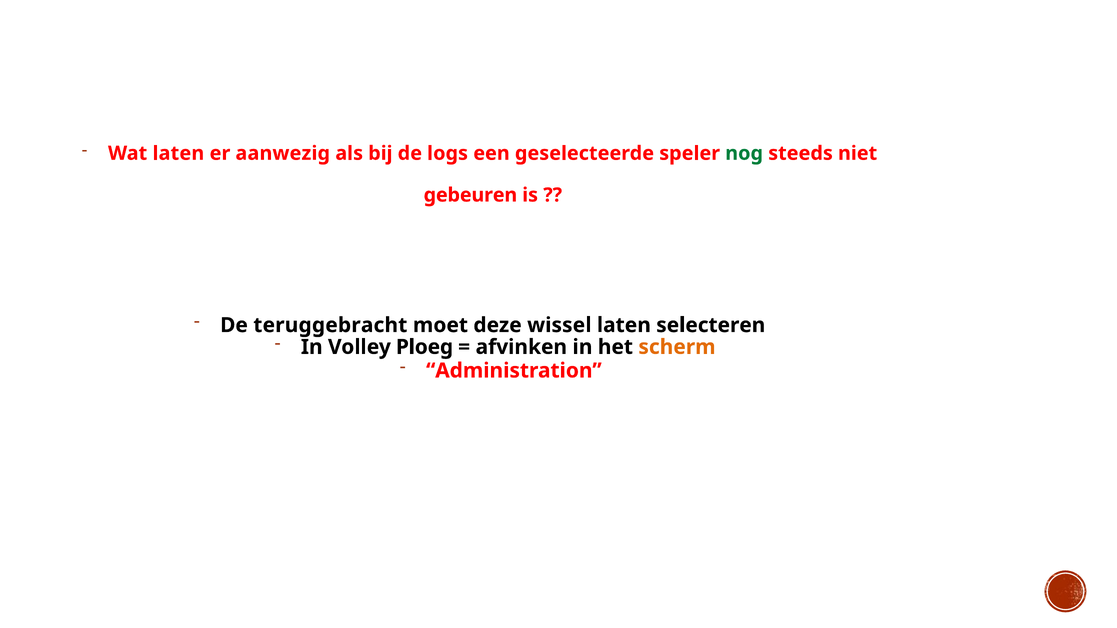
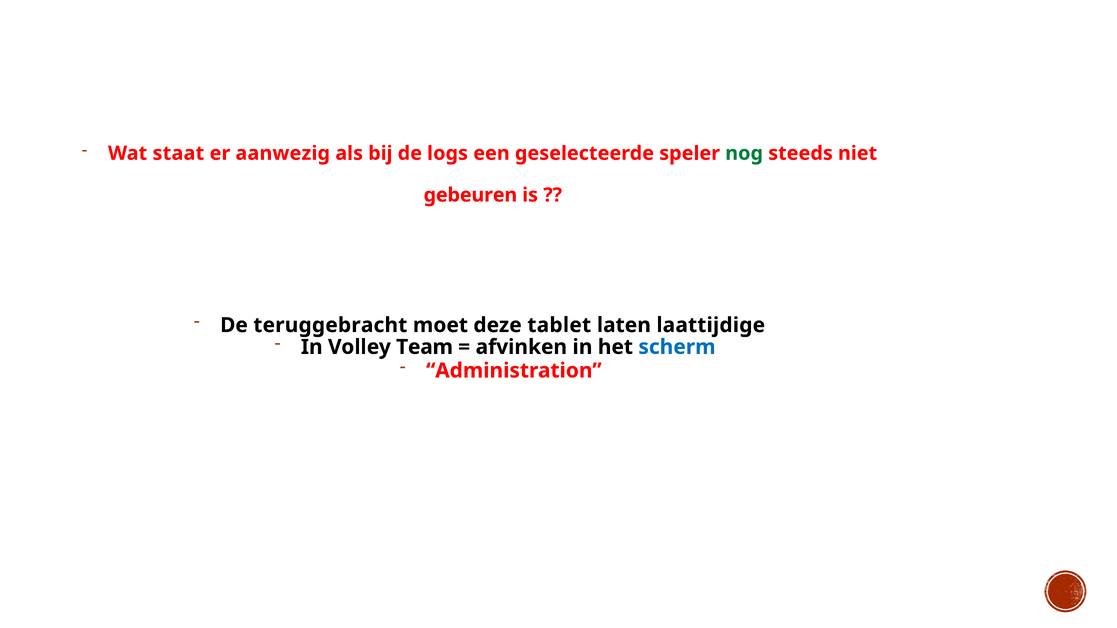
Wat laten: laten -> staat (178, 153)
wissel: wissel -> tablet (559, 325)
selecteren: selecteren -> laattijdige (711, 325)
Ploeg: Ploeg -> Team (425, 347)
scherm colour: orange -> blue (677, 347)
